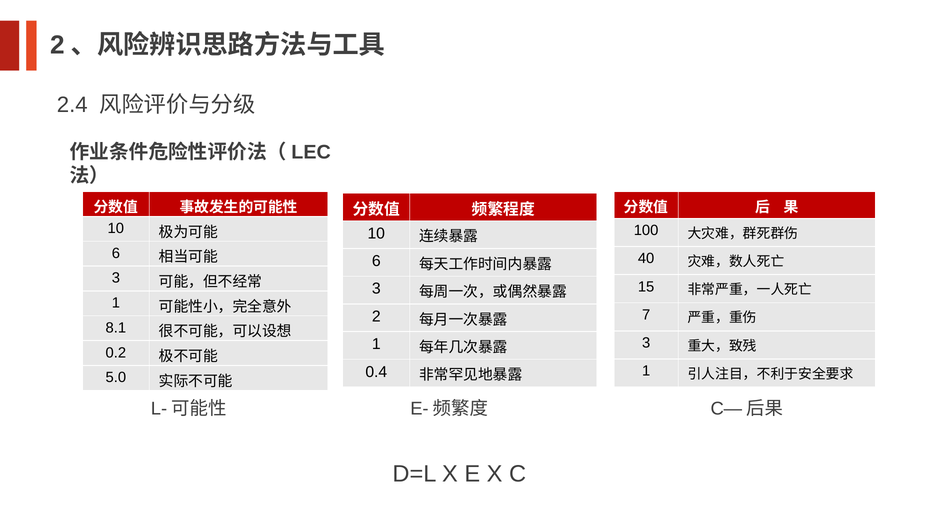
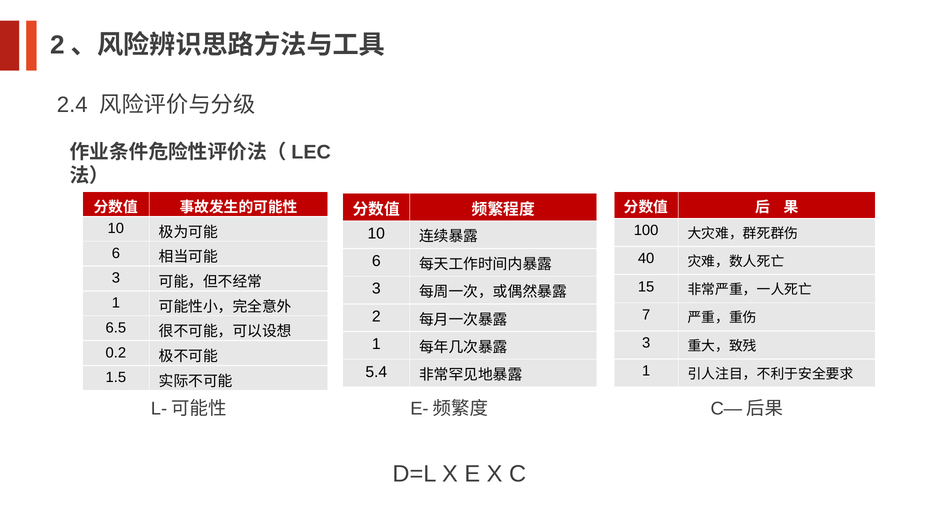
8.1: 8.1 -> 6.5 (116, 328)
0.4: 0.4 -> 5.4 (376, 372)
5.0: 5.0 -> 1.5 (116, 377)
